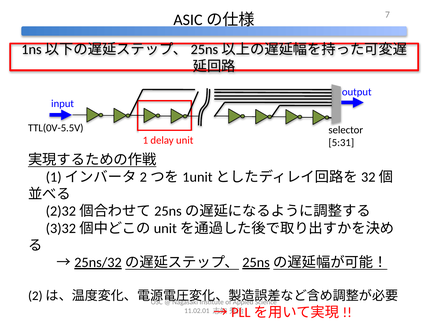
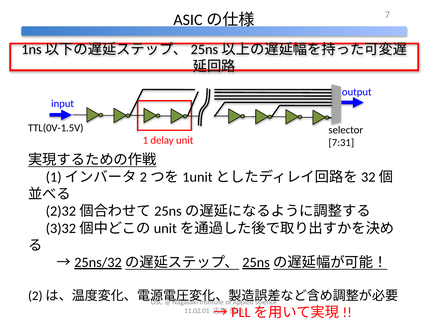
TTL(0V-5.5V: TTL(0V-5.5V -> TTL(0V-1.5V (56, 128)
5:31: 5:31 -> 7:31 (341, 143)
